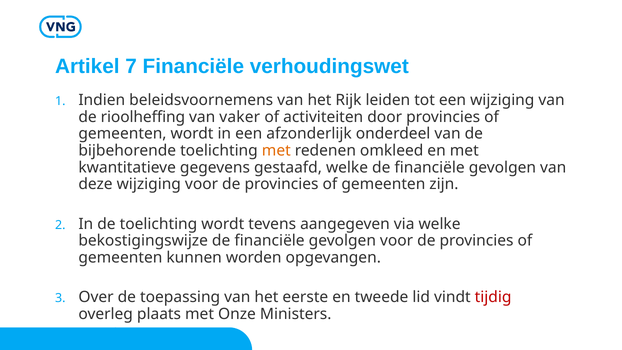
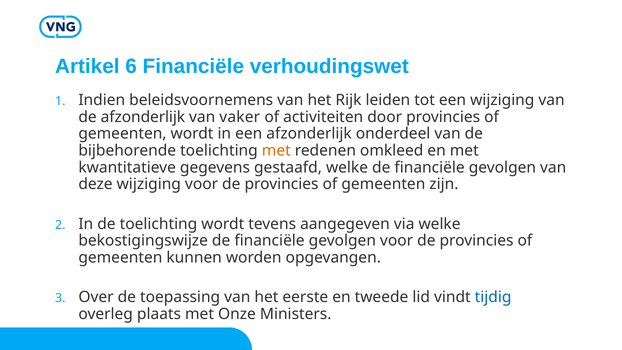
7: 7 -> 6 (131, 66)
de rioolheffing: rioolheffing -> afzonderlijk (143, 117)
tijdig colour: red -> blue (493, 297)
